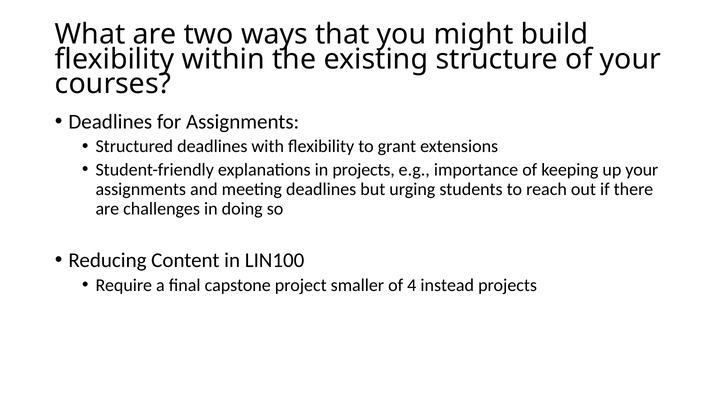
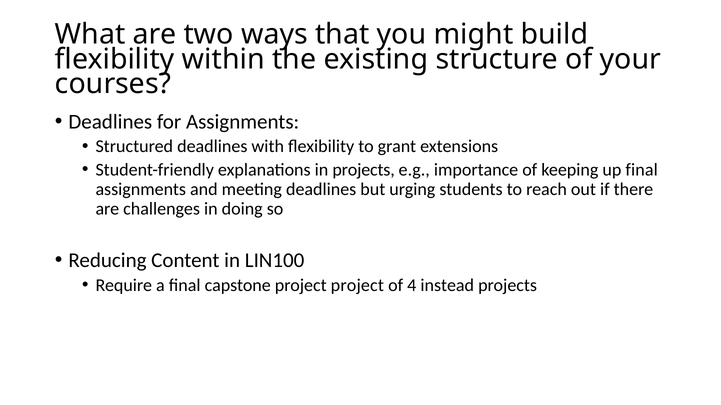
up your: your -> final (642, 170)
project smaller: smaller -> project (357, 286)
